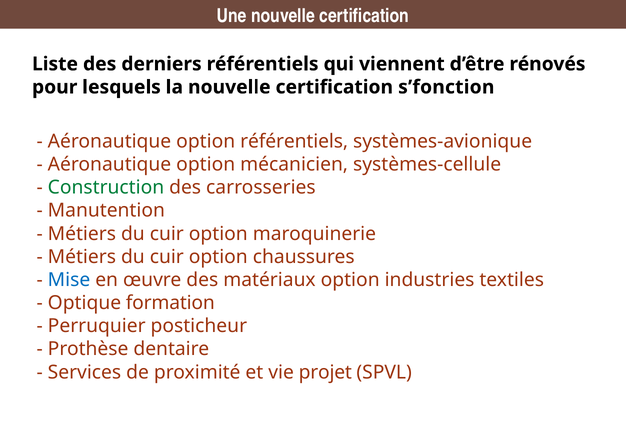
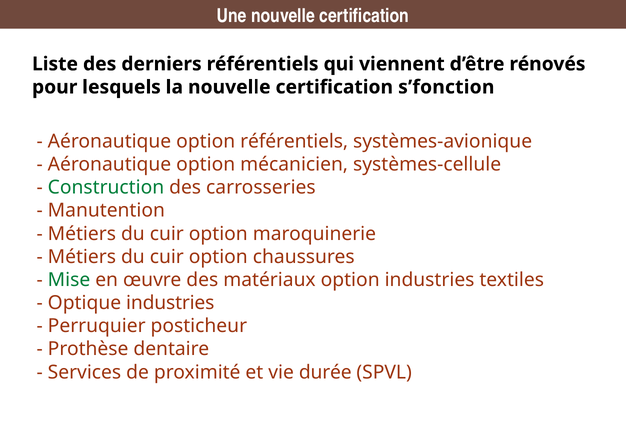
Mise colour: blue -> green (69, 280)
Optique formation: formation -> industries (170, 303)
projet: projet -> durée (325, 373)
